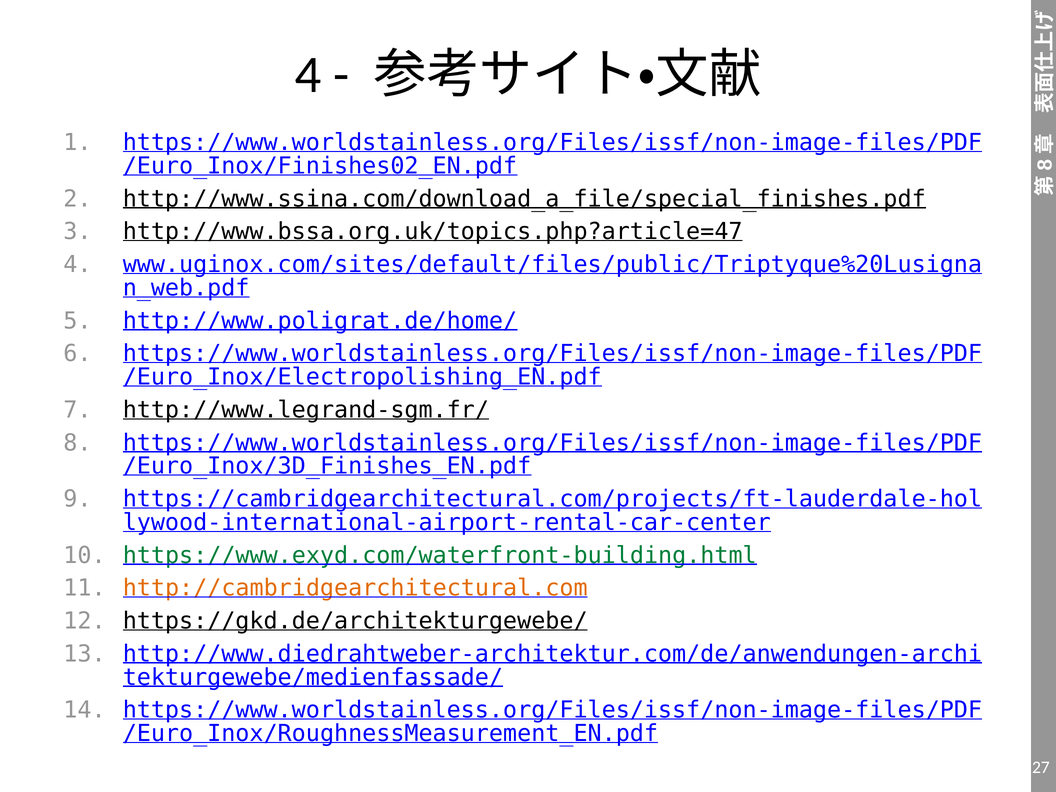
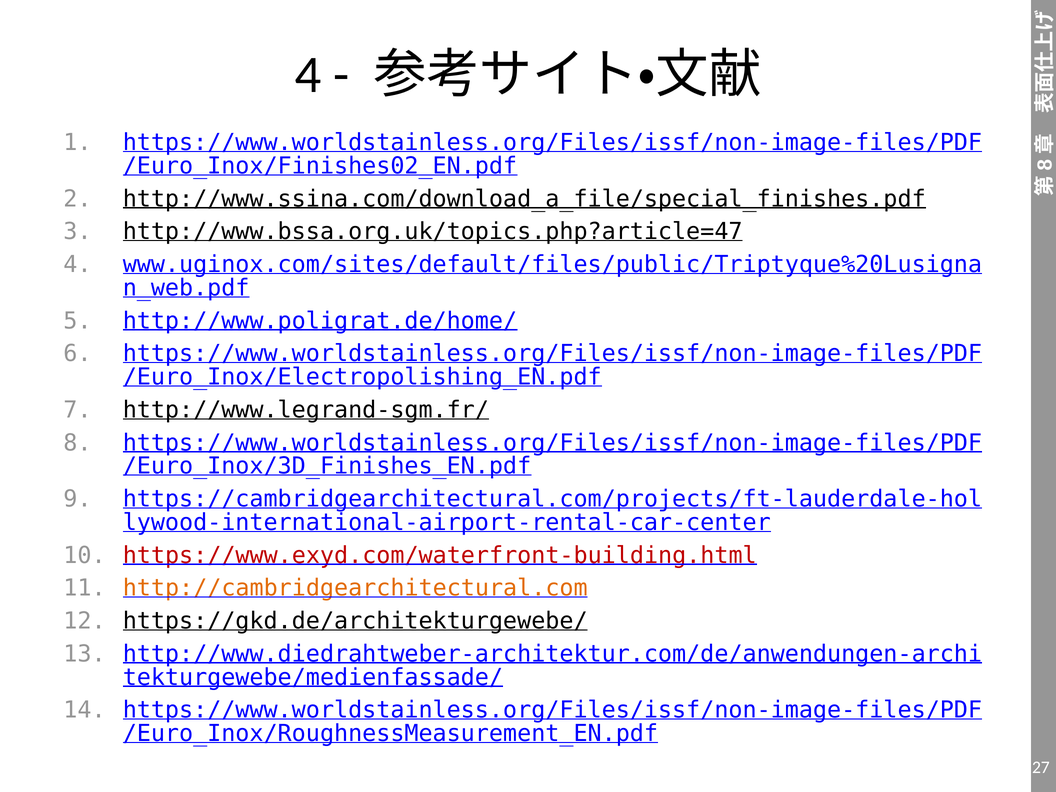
https://www.exyd.com/waterfront-building.html colour: green -> red (440, 555)
